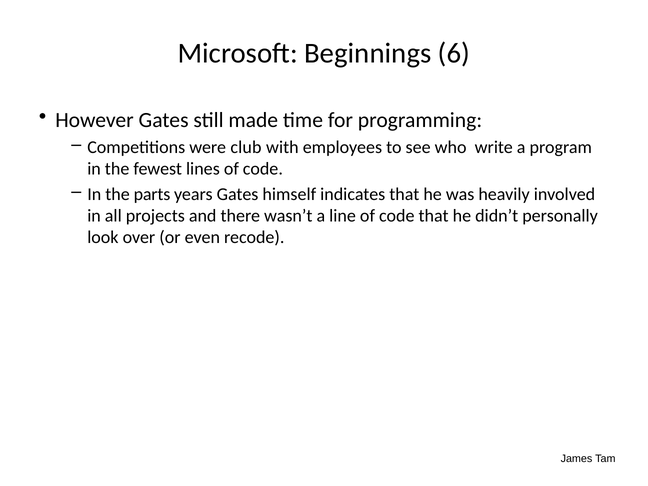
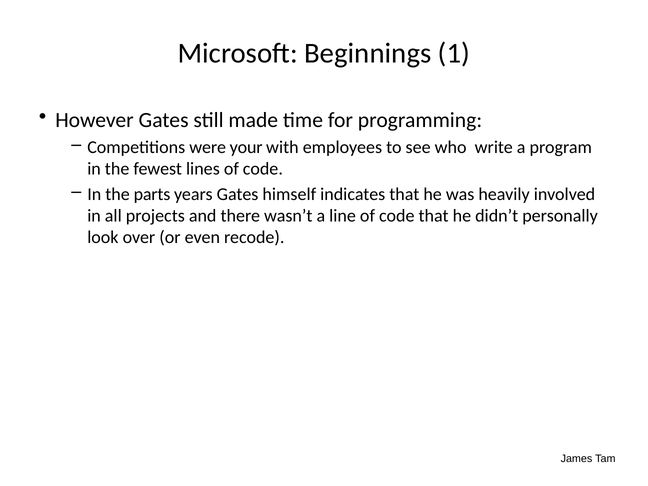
6: 6 -> 1 (454, 53)
club: club -> your (246, 147)
